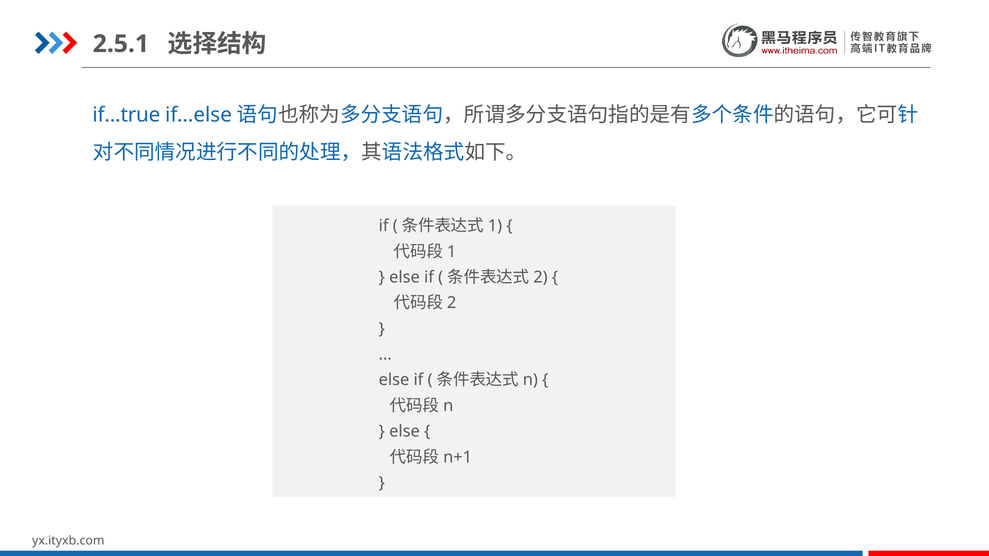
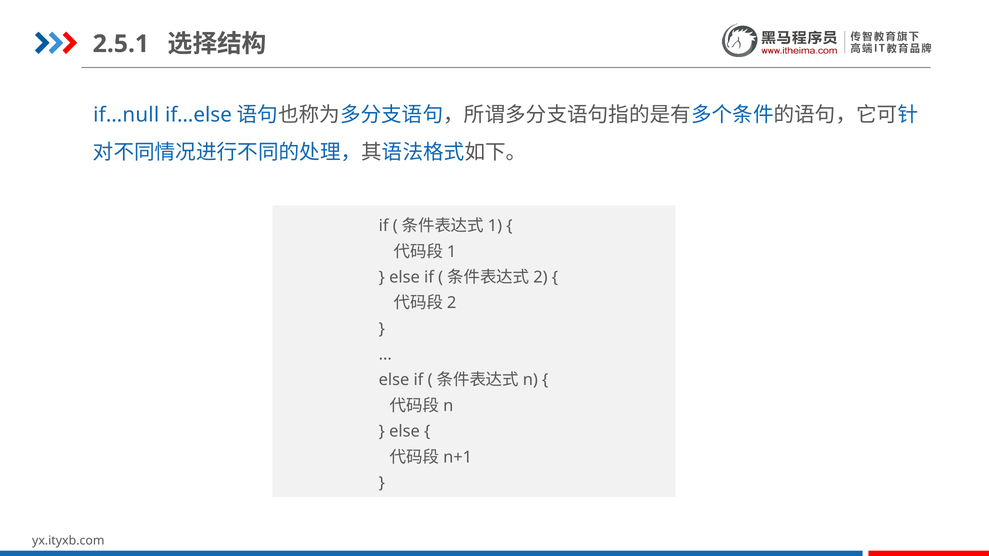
if…true: if…true -> if…null (126, 115)
